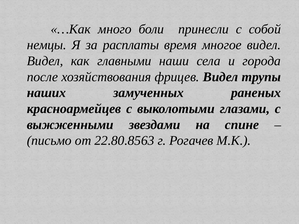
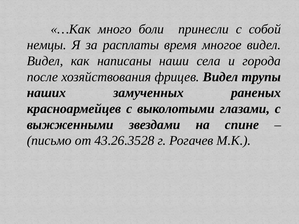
главными: главными -> написаны (124, 61)
22.80.8563: 22.80.8563 -> 43.26.3528 (124, 141)
